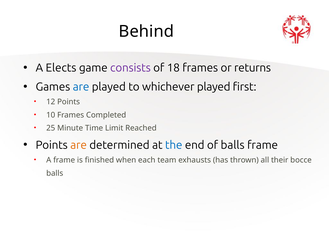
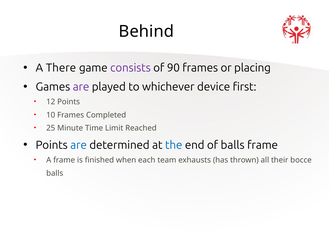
Elects: Elects -> There (61, 68)
18: 18 -> 90 (173, 68)
returns: returns -> placing (252, 68)
are colour: blue -> purple (81, 87)
whichever played: played -> device (214, 87)
are colour: orange -> blue (79, 145)
